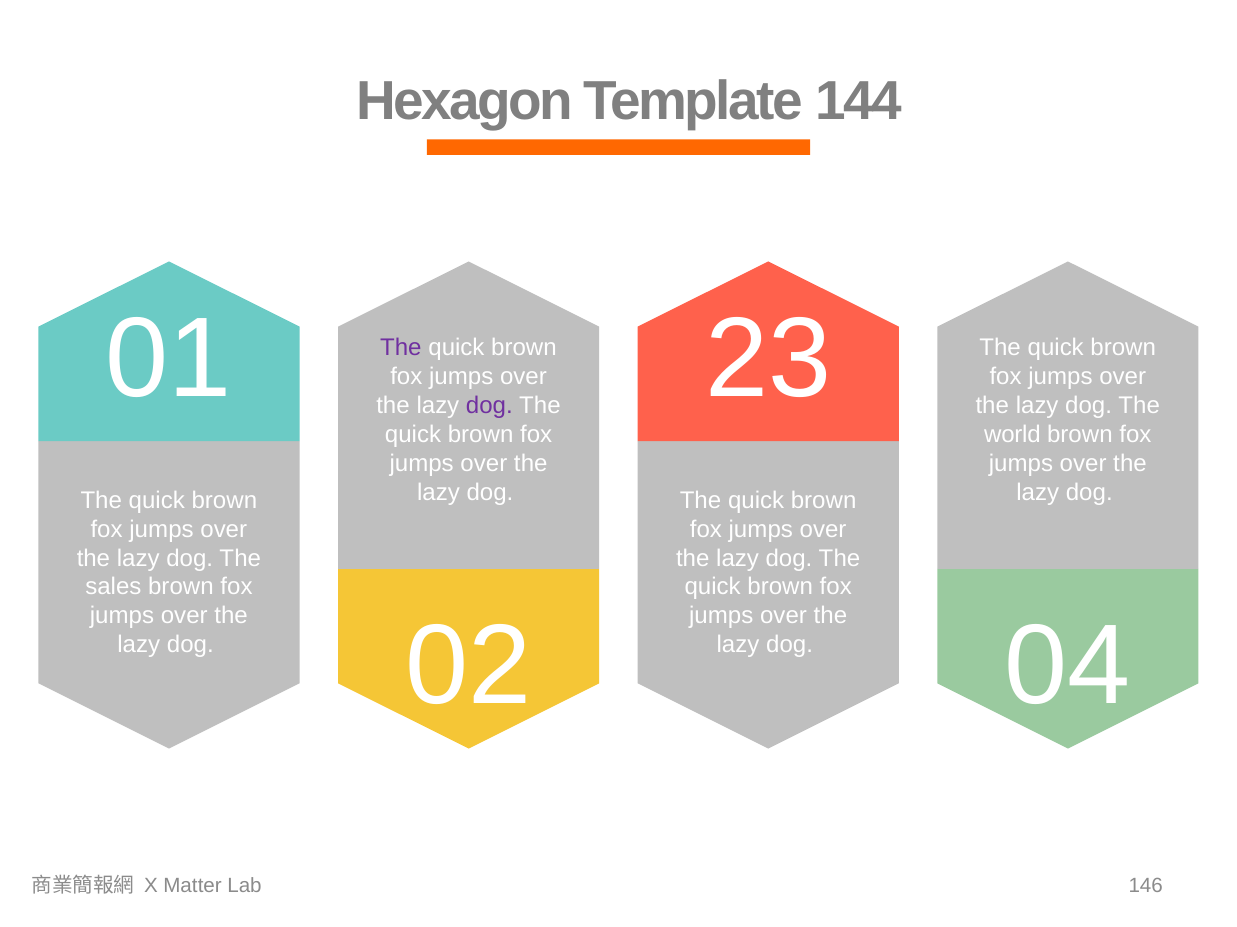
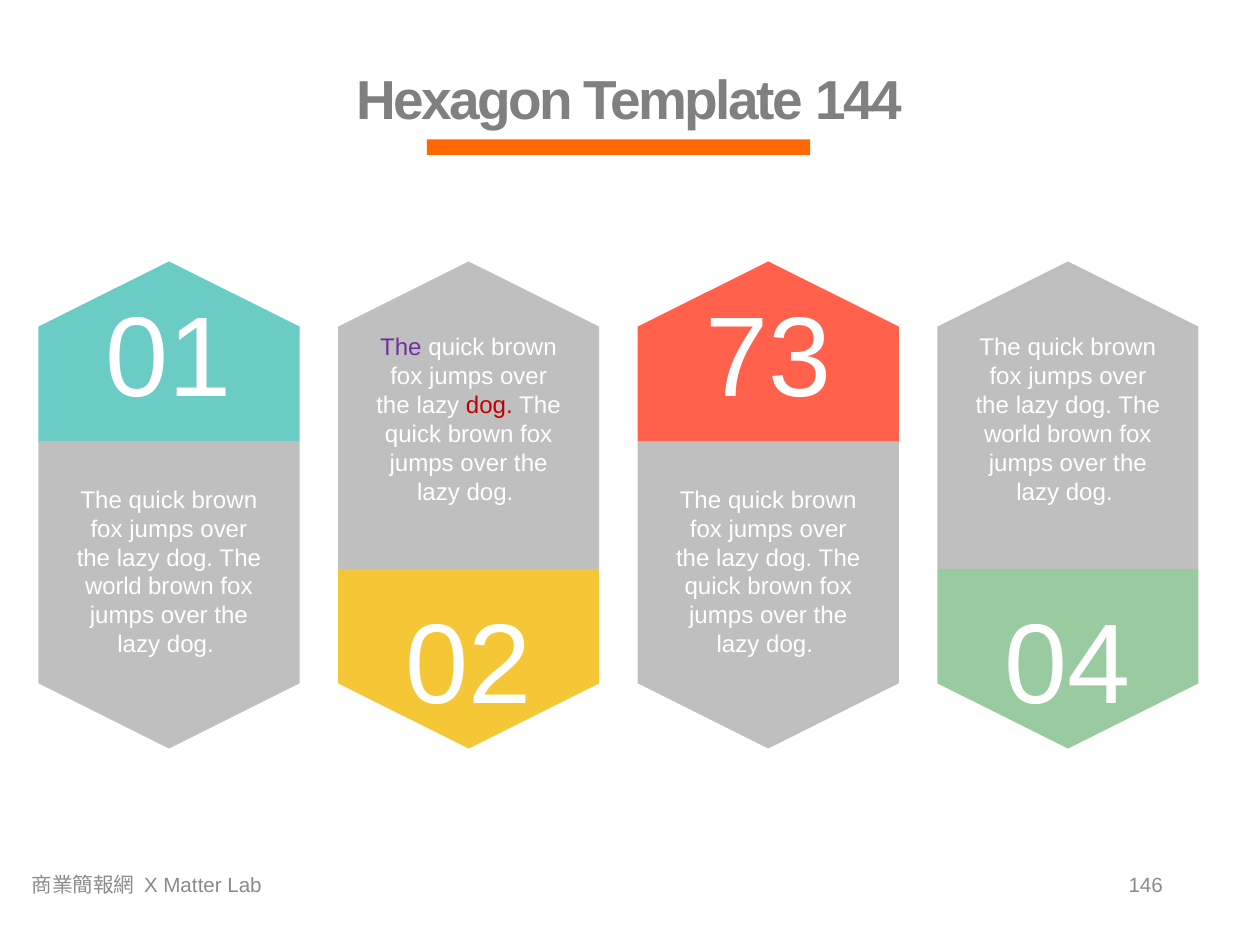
23: 23 -> 73 (768, 359)
dog colour: purple -> red (489, 406)
sales: sales -> world (113, 587)
